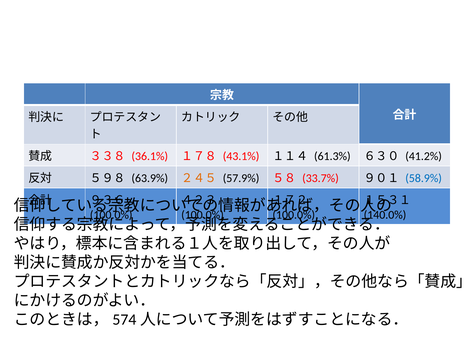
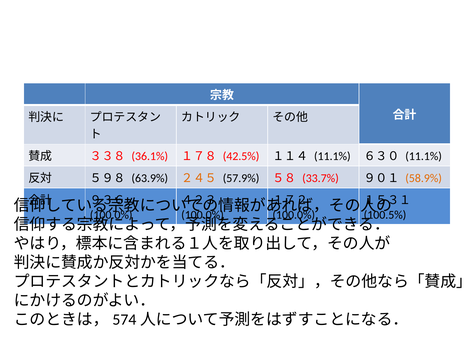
43.1%: 43.1% -> 42.5% (241, 156)
１１４ 61.3%: 61.3% -> 11.1% (332, 156)
６３０ 41.2%: 41.2% -> 11.1% (424, 156)
58.9% colour: blue -> orange (424, 178)
140.0%: 140.0% -> 100.5% (385, 215)
